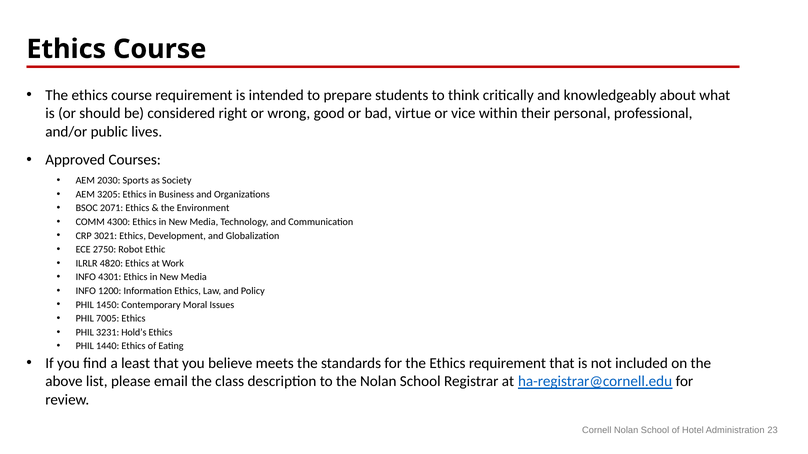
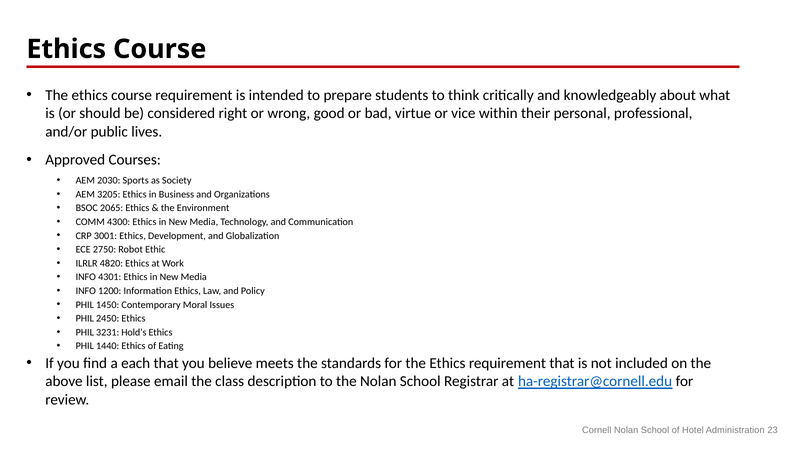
2071: 2071 -> 2065 (112, 208)
3021: 3021 -> 3001 (105, 236)
7005: 7005 -> 2450 (108, 319)
least: least -> each (136, 364)
